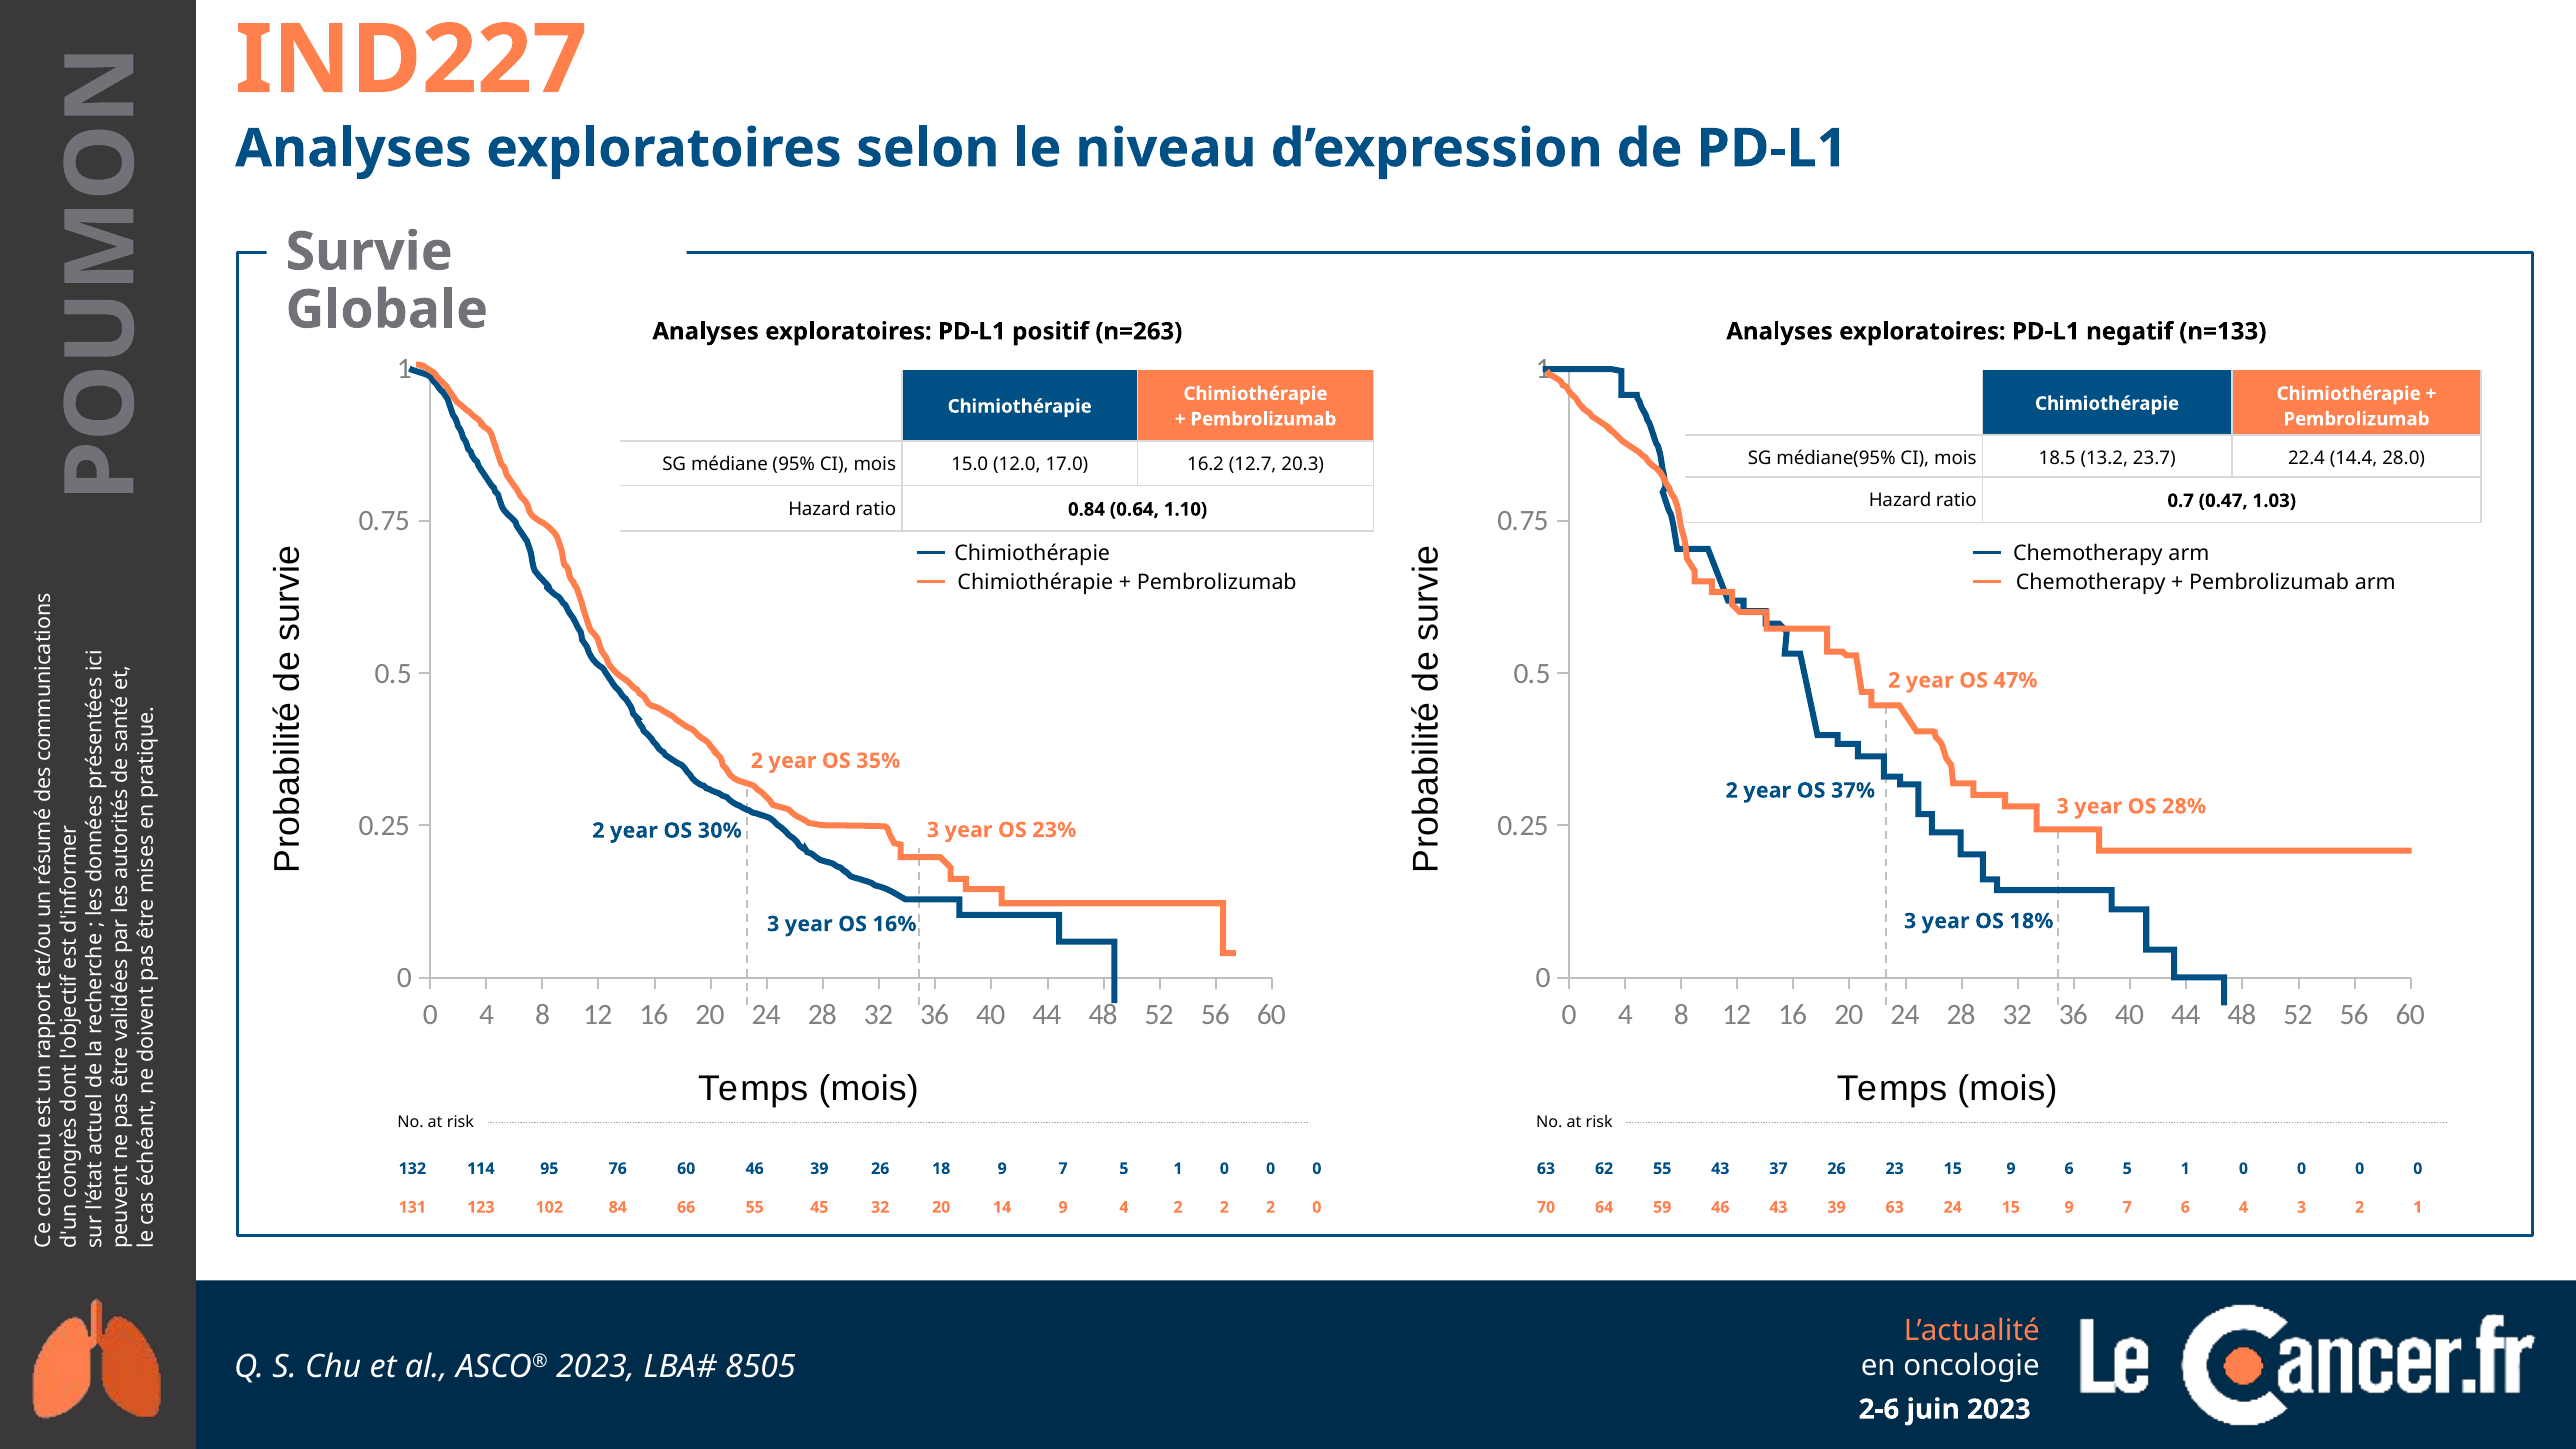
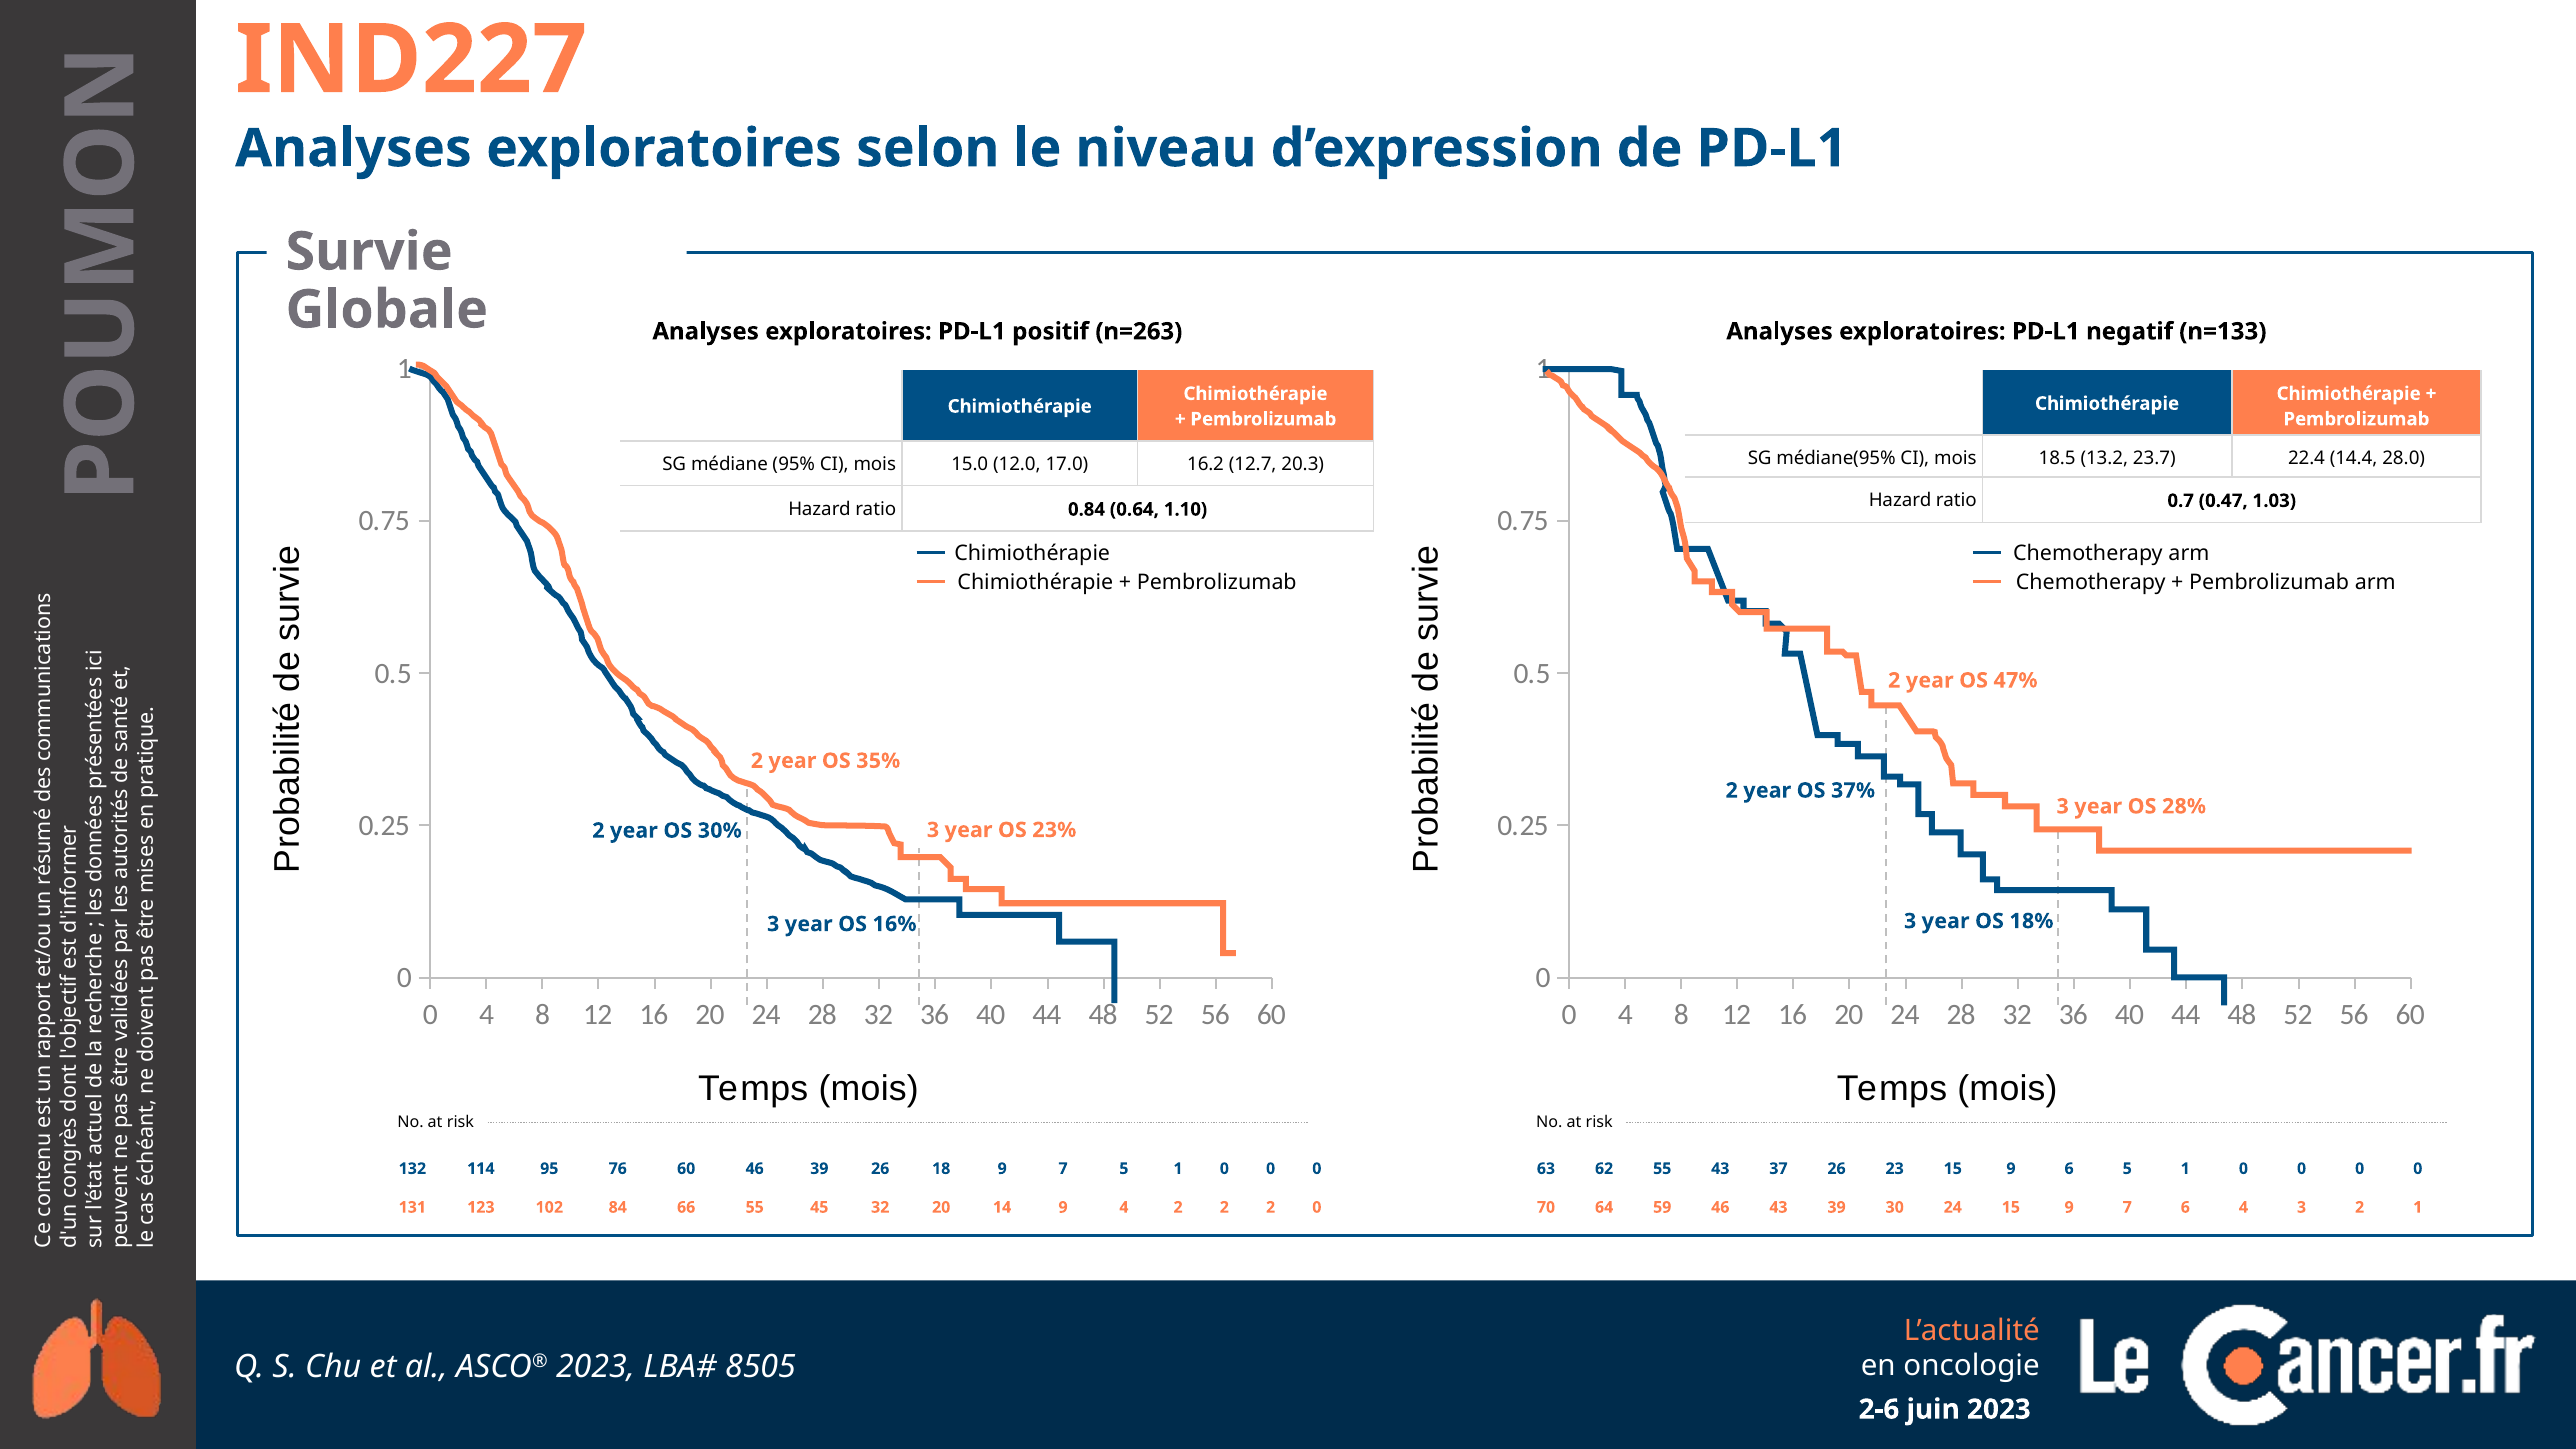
39 63: 63 -> 30 (1895, 1207)
